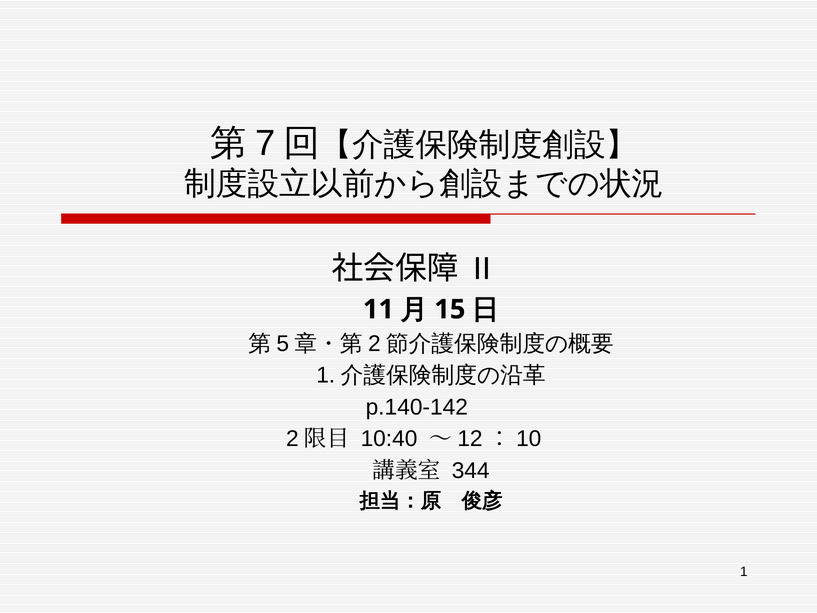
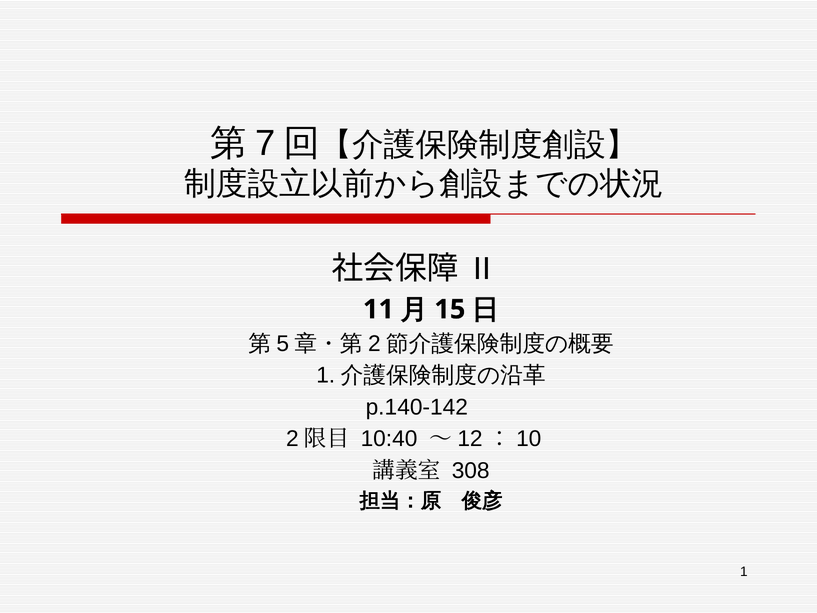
344: 344 -> 308 (471, 471)
